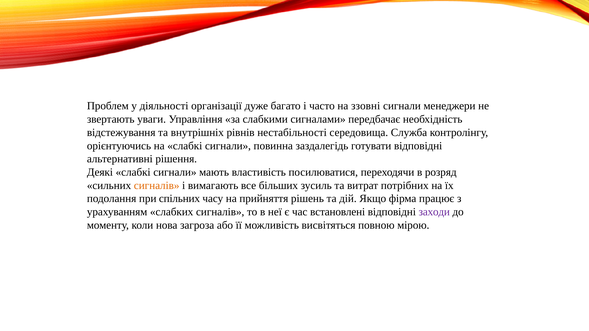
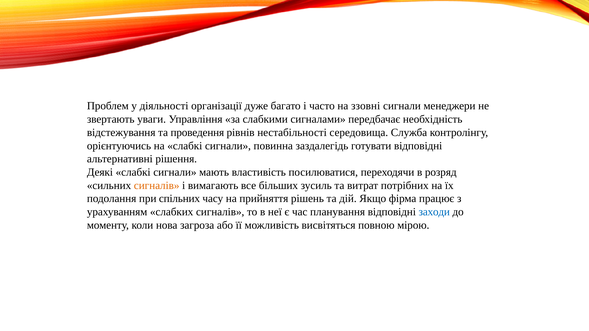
внутрішніх: внутрішніх -> проведення (197, 133)
встановлені: встановлені -> планування (338, 212)
заходи colour: purple -> blue (434, 212)
